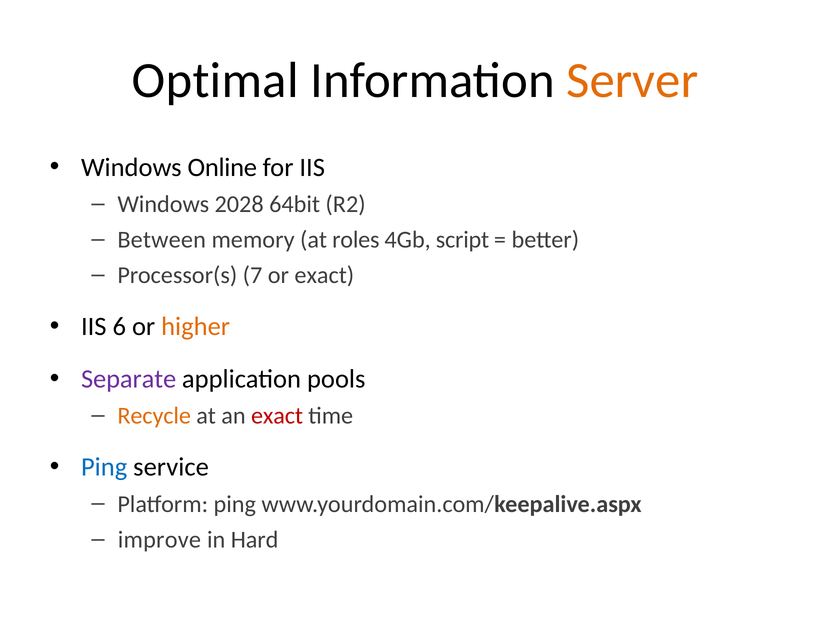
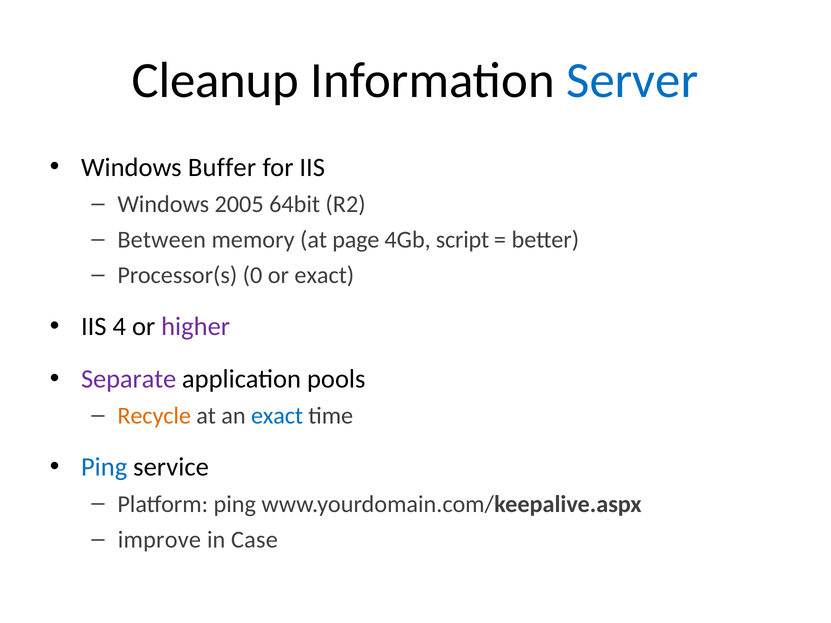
Optimal: Optimal -> Cleanup (216, 80)
Server colour: orange -> blue (632, 80)
Online: Online -> Buffer (222, 167)
2028: 2028 -> 2005 (239, 204)
roles: roles -> page (356, 240)
7: 7 -> 0 (253, 275)
6: 6 -> 4 (119, 327)
higher colour: orange -> purple (196, 327)
exact colour: red -> blue (277, 416)
Hard: Hard -> Case (254, 540)
